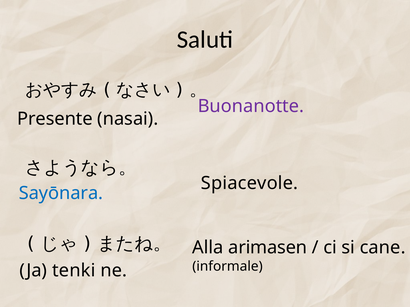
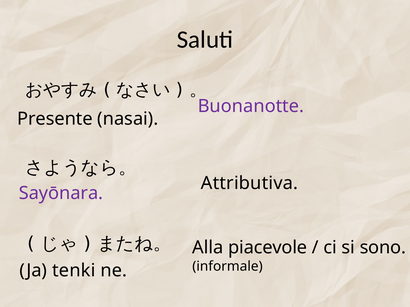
Spiacevole: Spiacevole -> Attributiva (250, 183)
Sayōnara colour: blue -> purple (61, 193)
arimasen: arimasen -> piacevole (268, 248)
cane: cane -> sono (383, 248)
